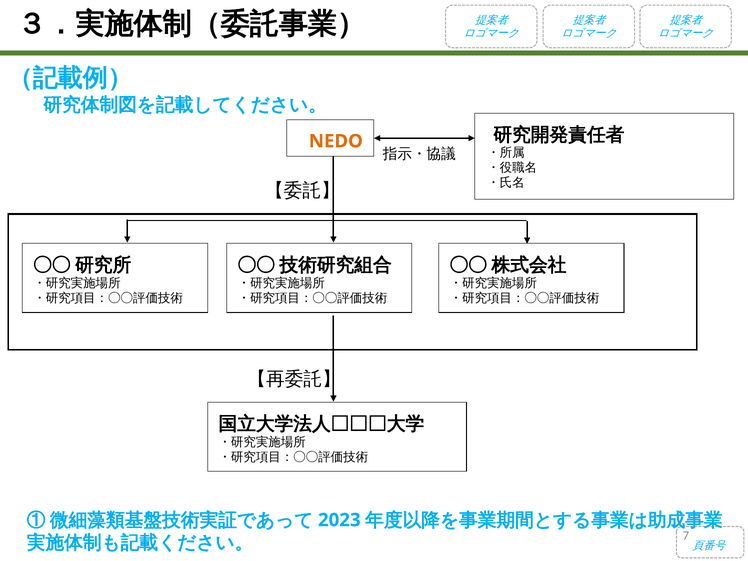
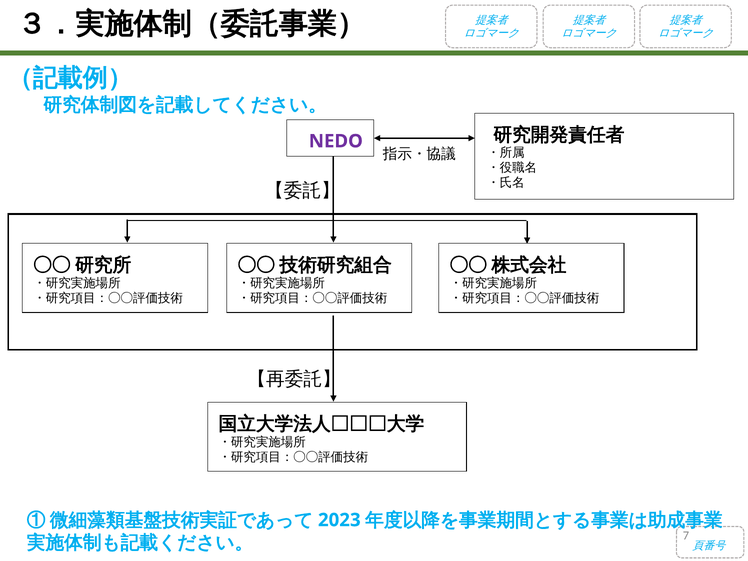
NEDO colour: orange -> purple (336, 141)
